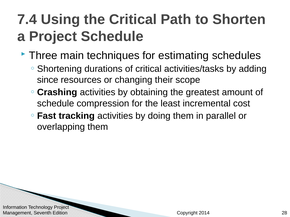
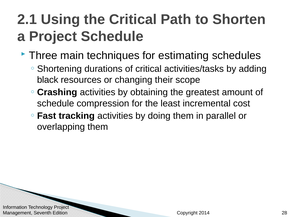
7.4: 7.4 -> 2.1 (27, 20)
since: since -> black (48, 80)
